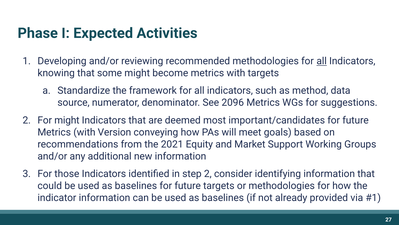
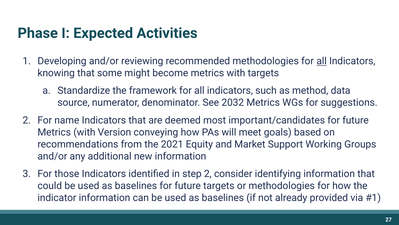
2096: 2096 -> 2032 (233, 102)
For might: might -> name (67, 120)
